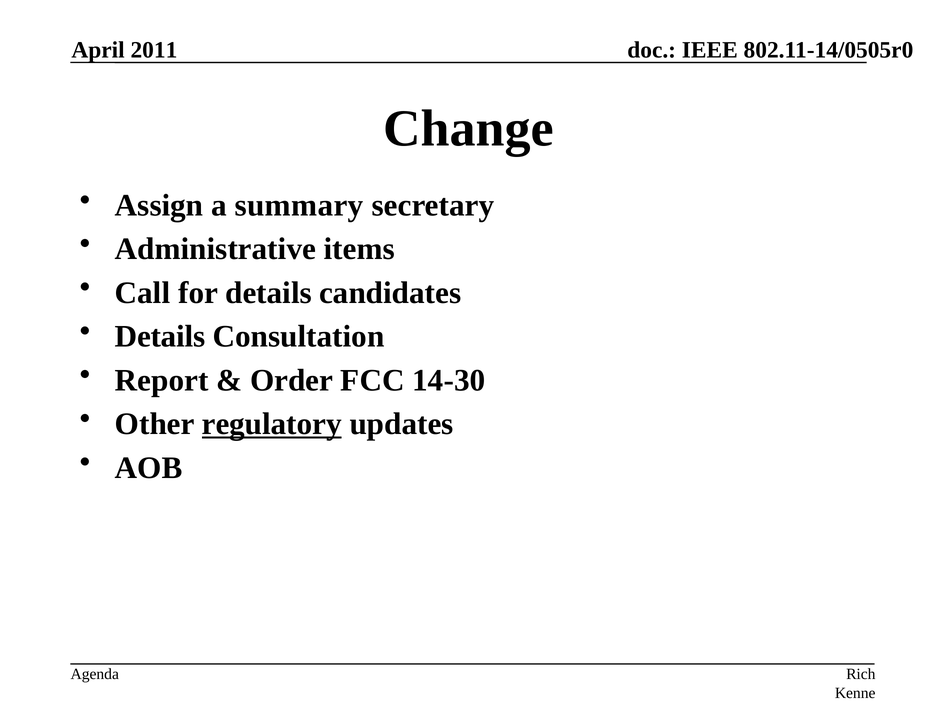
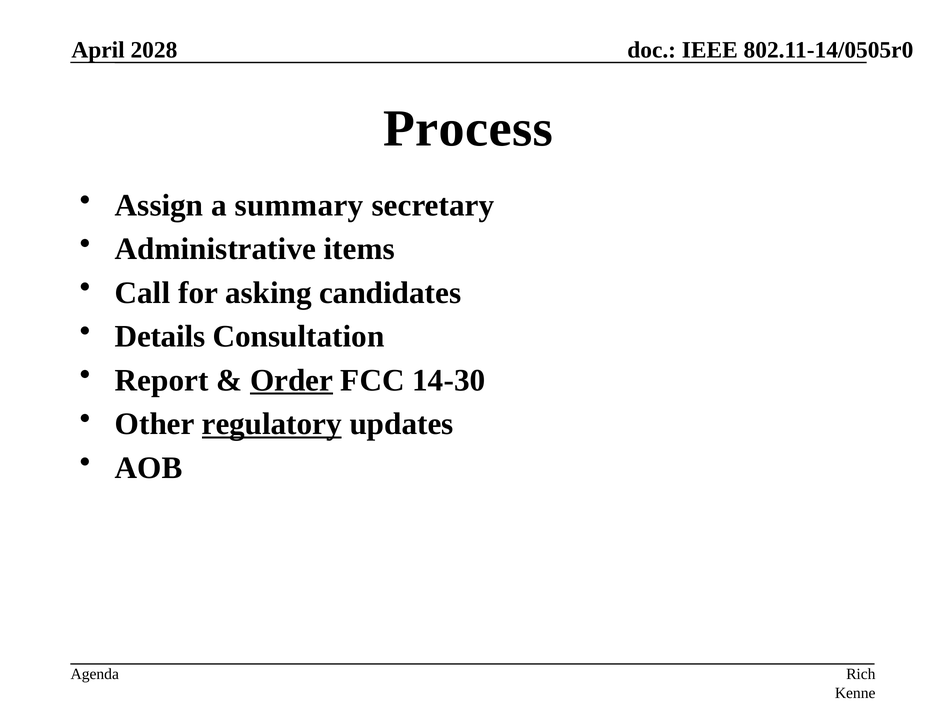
2011: 2011 -> 2028 (154, 50)
Change: Change -> Process (468, 129)
for details: details -> asking (269, 293)
Order underline: none -> present (292, 380)
